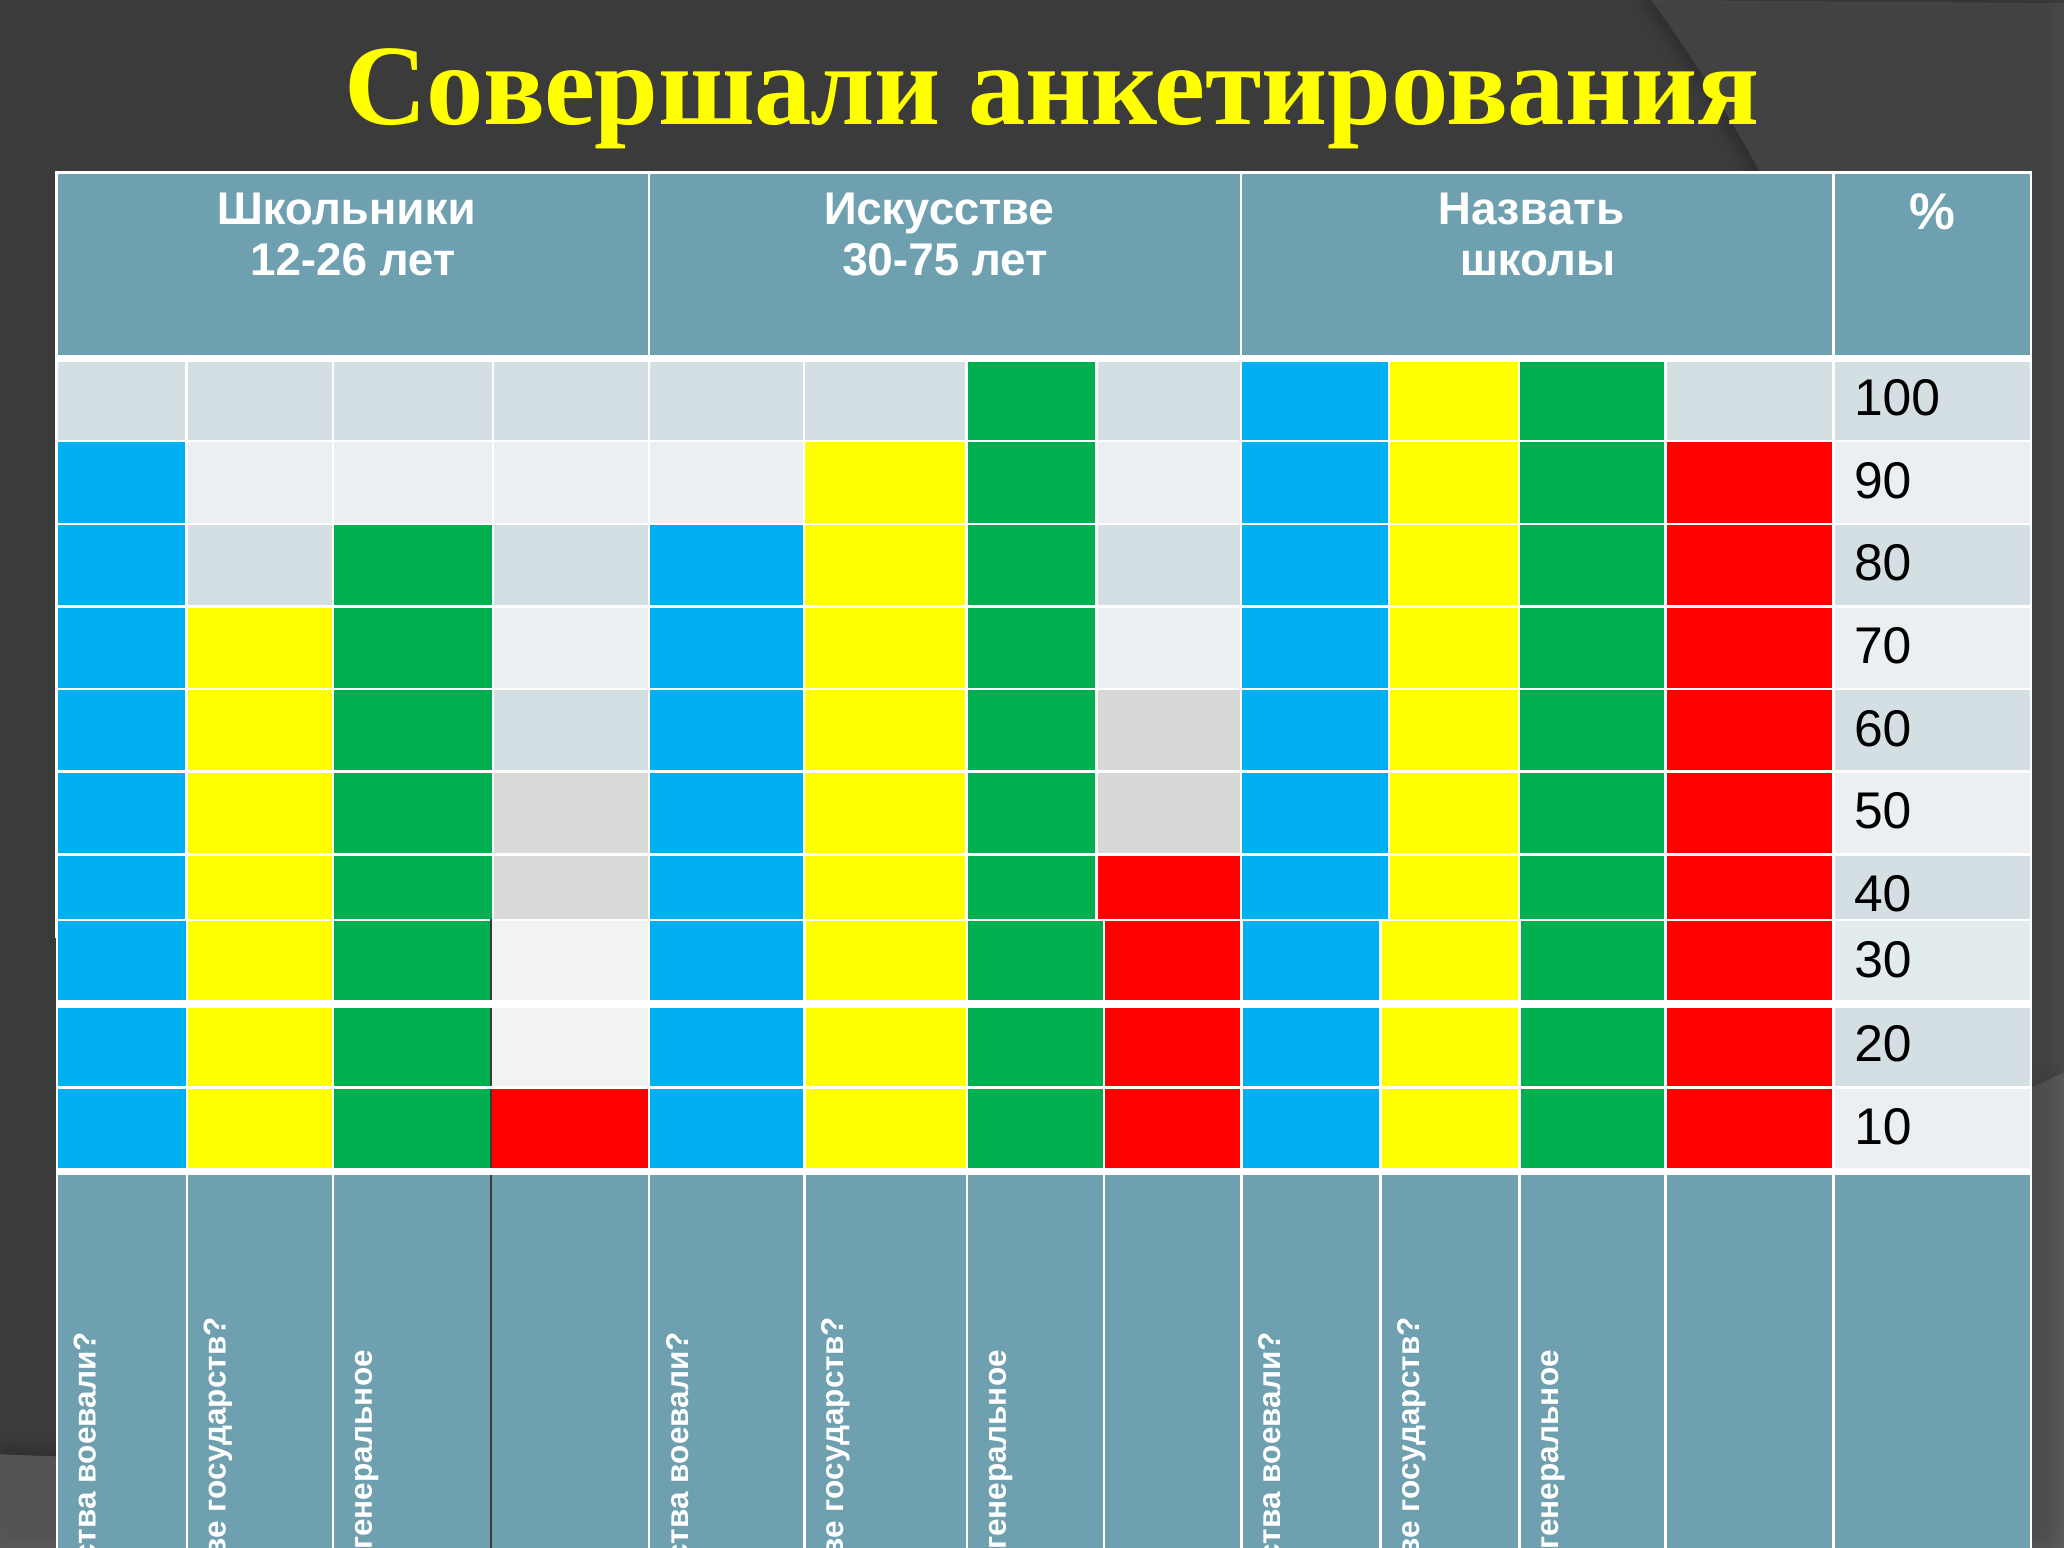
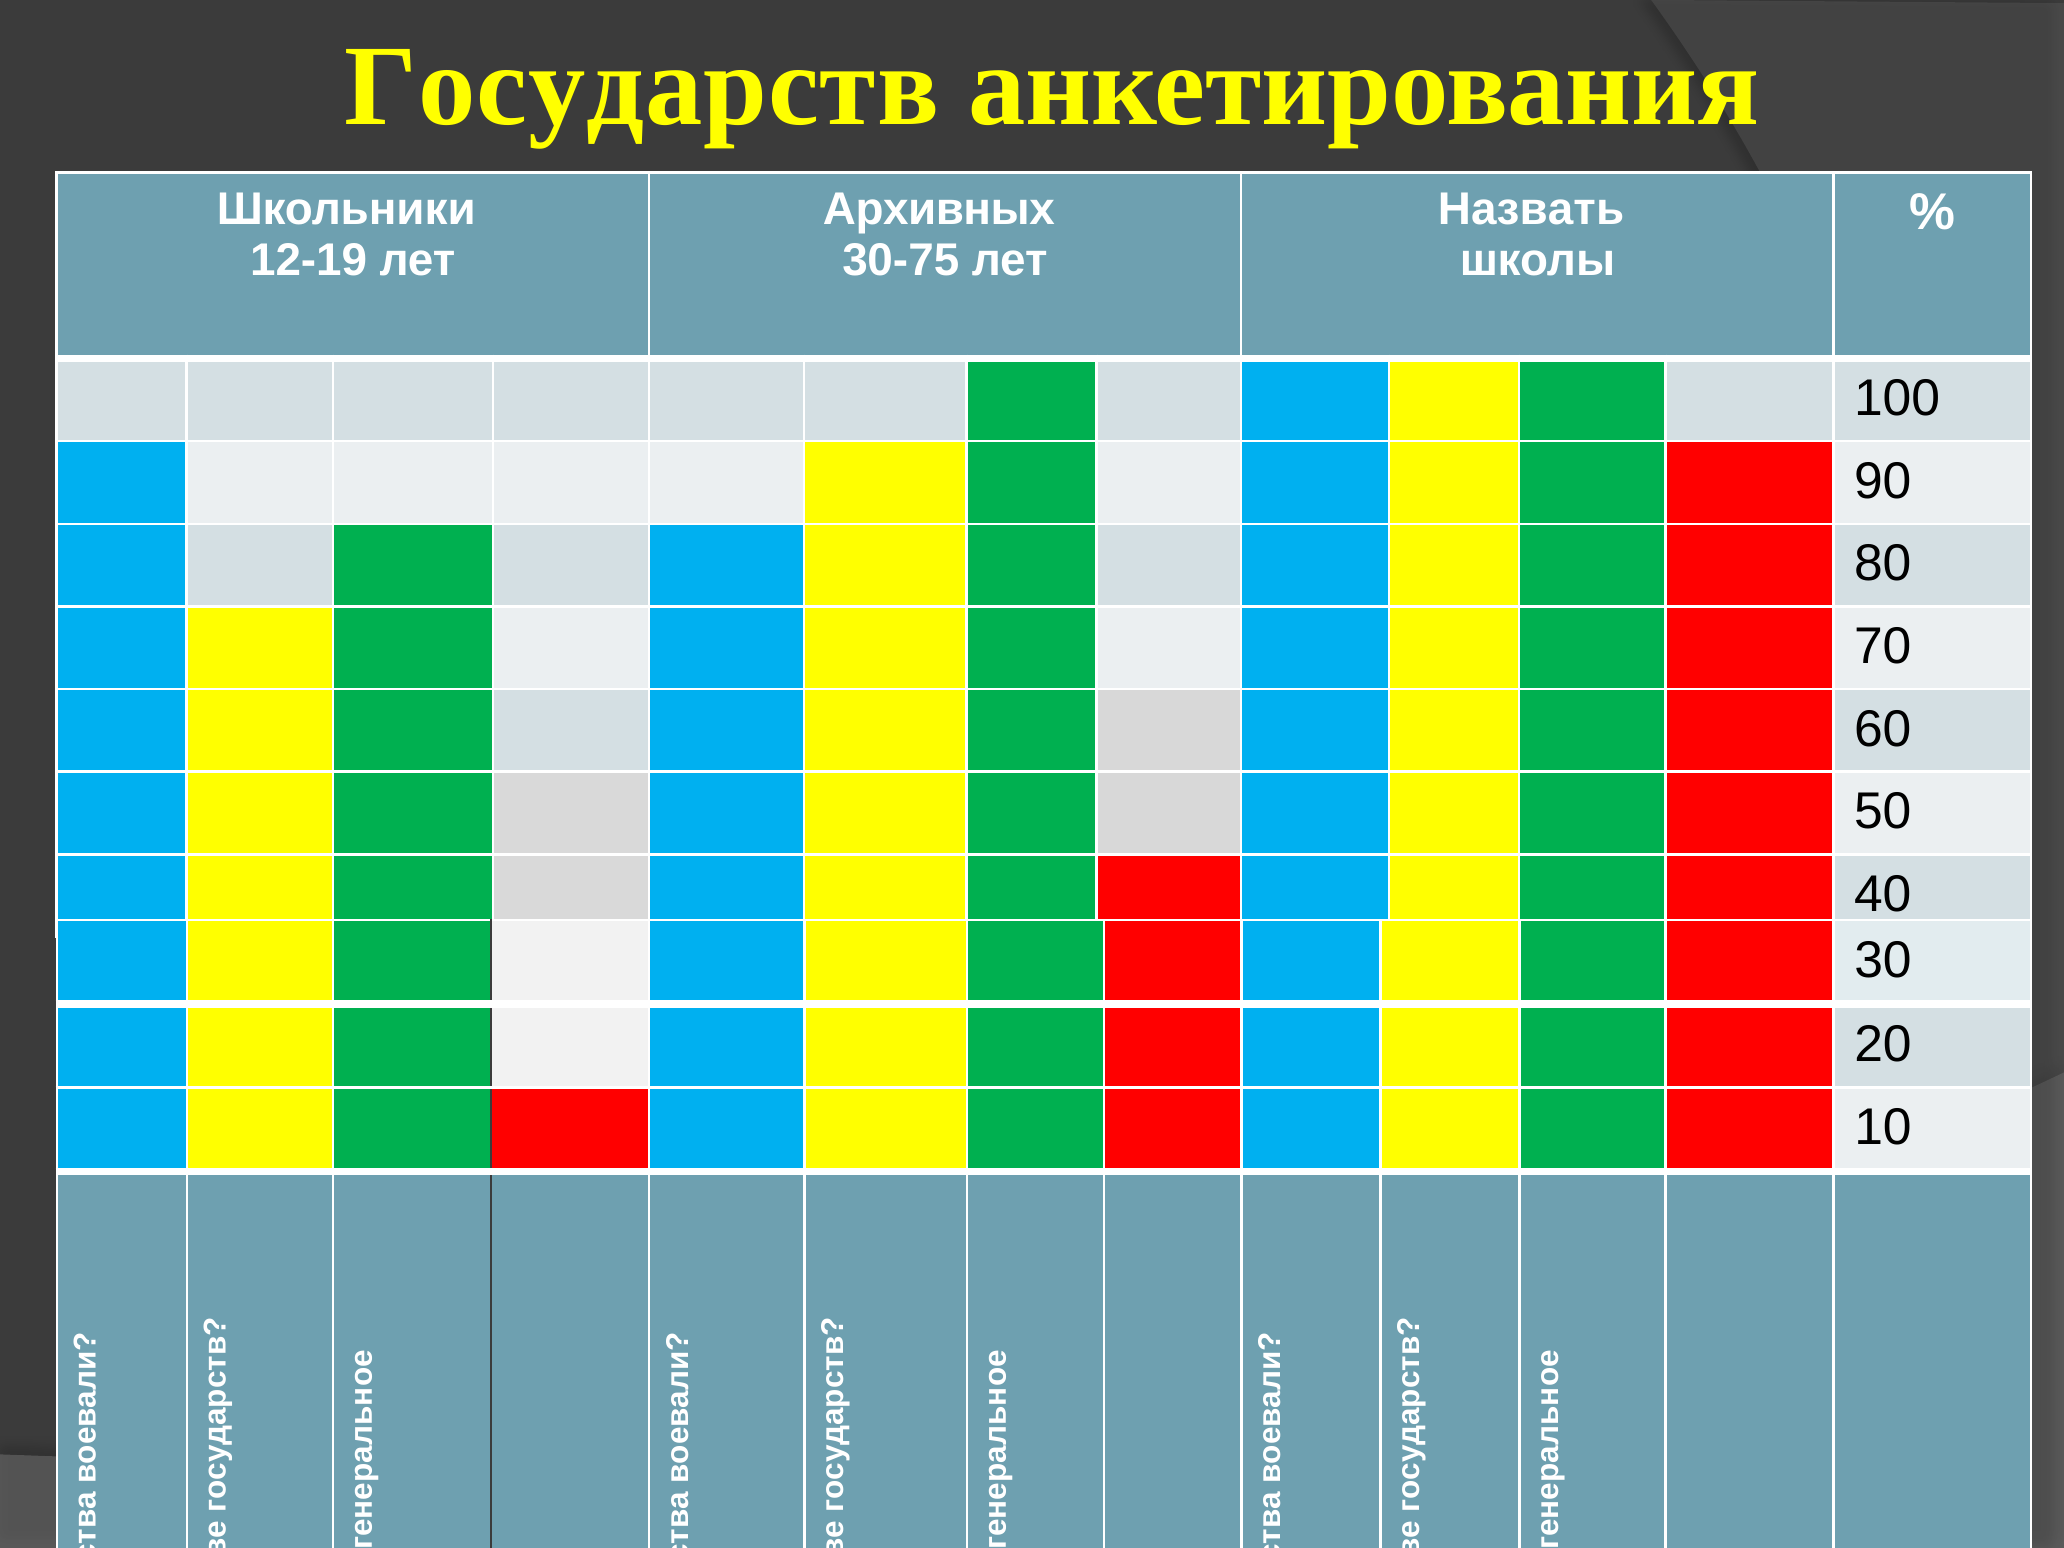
Совершали: Совершали -> Государств (642, 87)
Искусстве: Искусстве -> Архивных (939, 209)
12-26: 12-26 -> 12-19 (309, 260)
